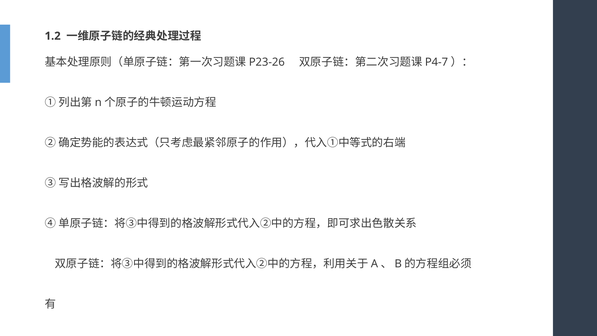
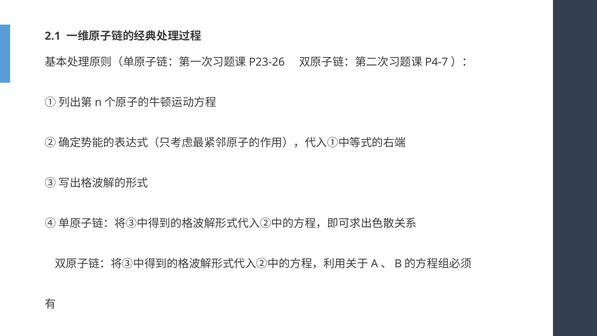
1.2: 1.2 -> 2.1 (53, 36)
